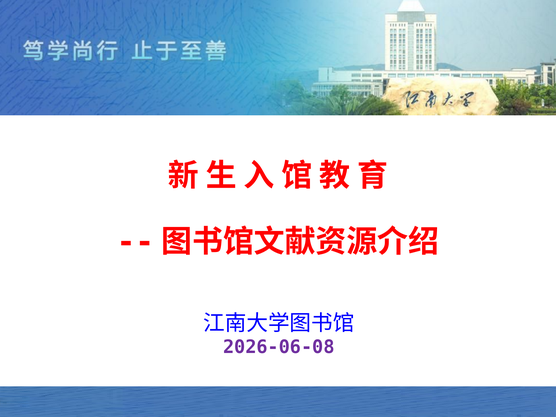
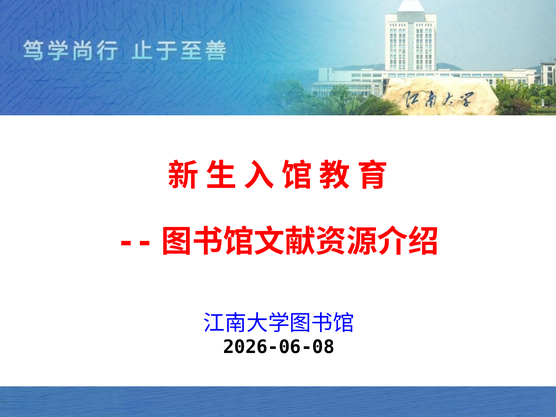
2026-06-08 colour: purple -> black (279, 347)
